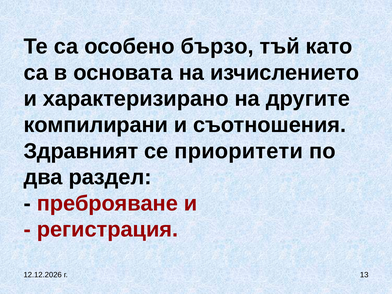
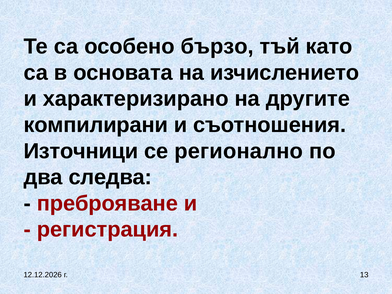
Здравният: Здравният -> Източници (81, 151)
приоритети: приоритети -> регионално (239, 151)
раздел: раздел -> следва (110, 177)
